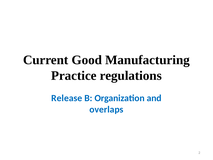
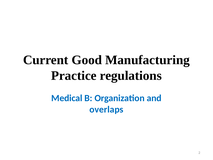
Release: Release -> Medical (67, 98)
